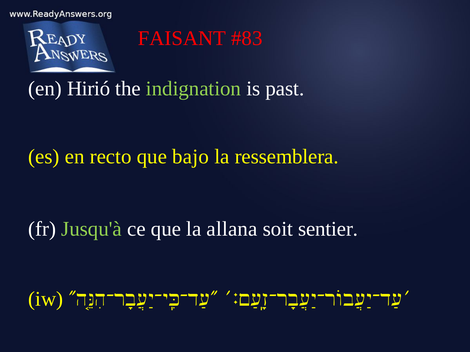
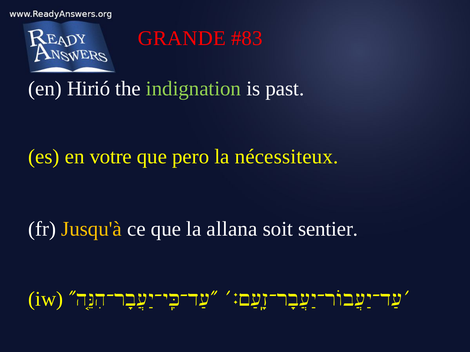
FAISANT: FAISANT -> GRANDE (182, 38)
recto: recto -> votre (111, 157)
bajo: bajo -> pero (191, 157)
ressemblera: ressemblera -> nécessiteux (287, 157)
Jusqu'à colour: light green -> yellow (92, 229)
